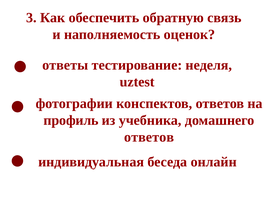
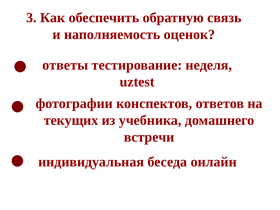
профиль: профиль -> текущих (71, 120)
ответов: ответов -> встречи (149, 137)
